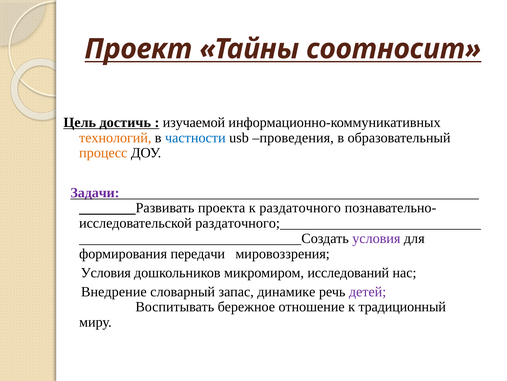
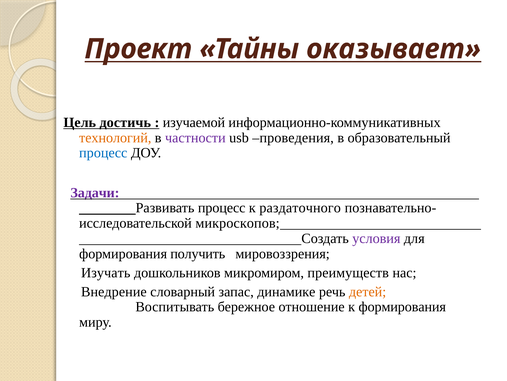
соотносит: соотносит -> оказывает (394, 49)
частности colour: blue -> purple (195, 137)
процесс colour: orange -> blue (103, 153)
Развивать проекта: проекта -> процесс (222, 208)
исследовательской раздаточного: раздаточного -> микроскопов (238, 223)
передачи: передачи -> получить (198, 253)
Условия: Условия -> Изучать (106, 272)
исследований: исследований -> преимуществ (348, 272)
детей colour: purple -> orange (368, 291)
к традиционный: традиционный -> формирования (402, 306)
